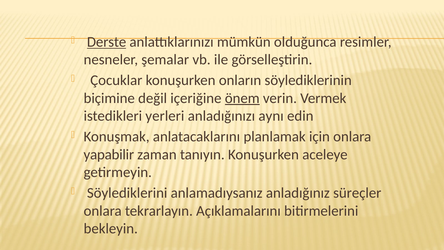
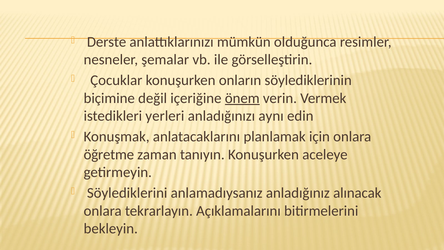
Derste underline: present -> none (107, 42)
yapabilir: yapabilir -> öğretme (109, 154)
süreçler: süreçler -> alınacak (357, 193)
